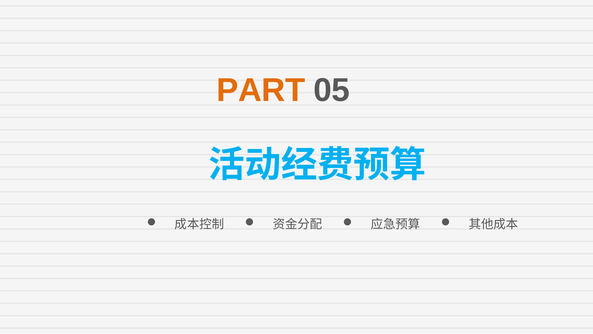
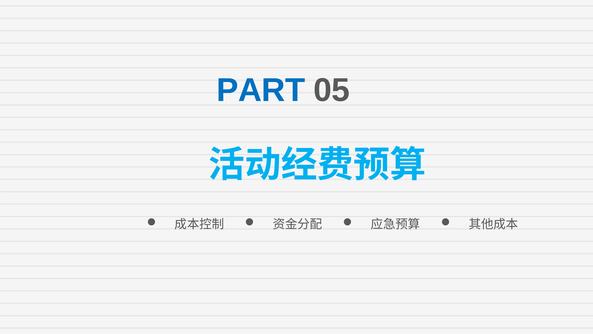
PART colour: orange -> blue (261, 90)
